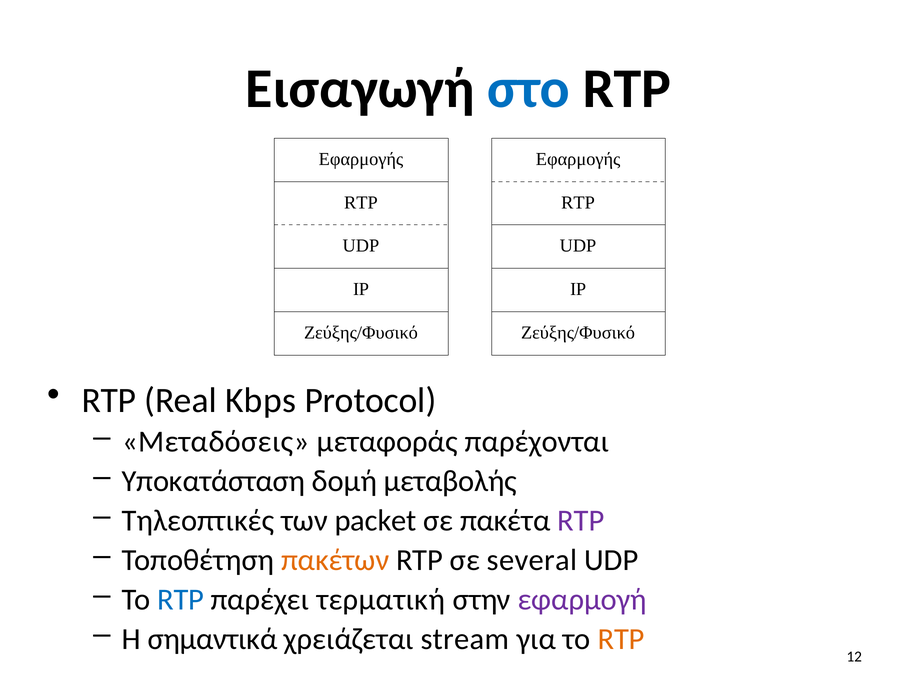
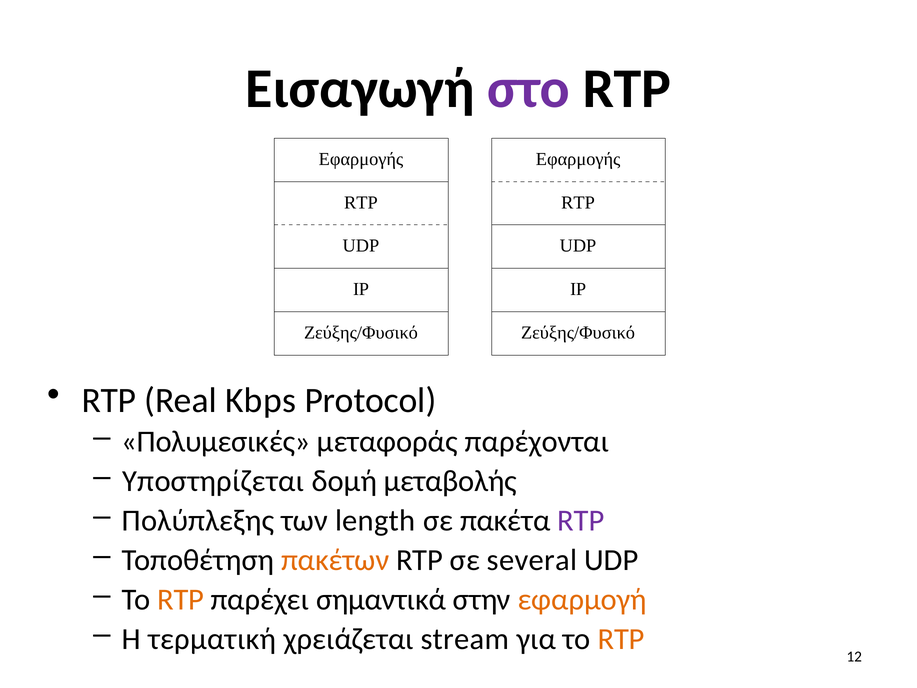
στο colour: blue -> purple (528, 89)
Μεταδόσεις: Μεταδόσεις -> Πολυμεσικές (216, 442)
Υποκατάσταση: Υποκατάσταση -> Υποστηρίζεται (213, 481)
Τηλεοπτικές: Τηλεοπτικές -> Πολύπλεξης (198, 521)
packet: packet -> length (375, 521)
RTP colour: blue -> orange (181, 599)
τερματική: τερματική -> σημαντικά (381, 599)
εφαρμογή colour: purple -> orange (582, 599)
σημαντικά: σημαντικά -> τερματική (212, 639)
